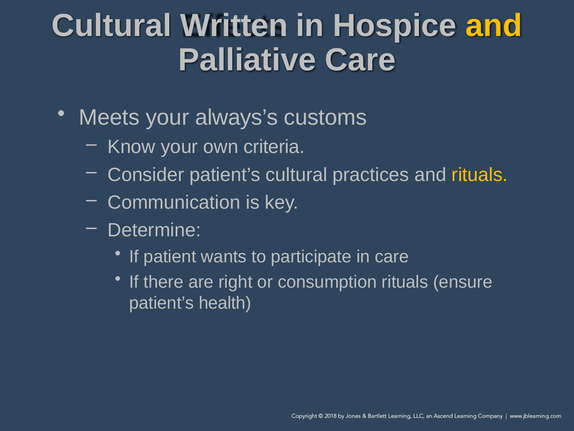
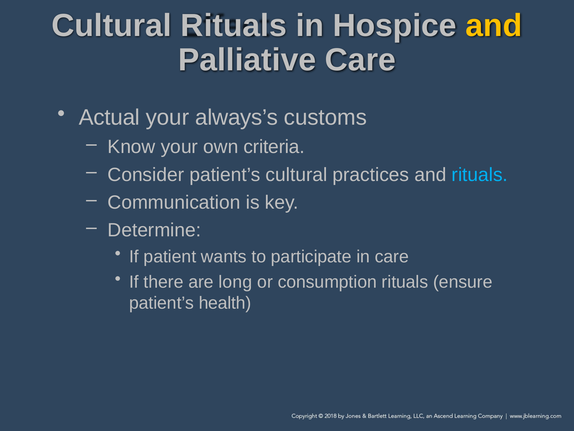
Cultural Written: Written -> Rituals (234, 26)
Meets: Meets -> Actual (109, 117)
rituals colour: yellow -> light blue (480, 175)
right: right -> long (235, 282)
